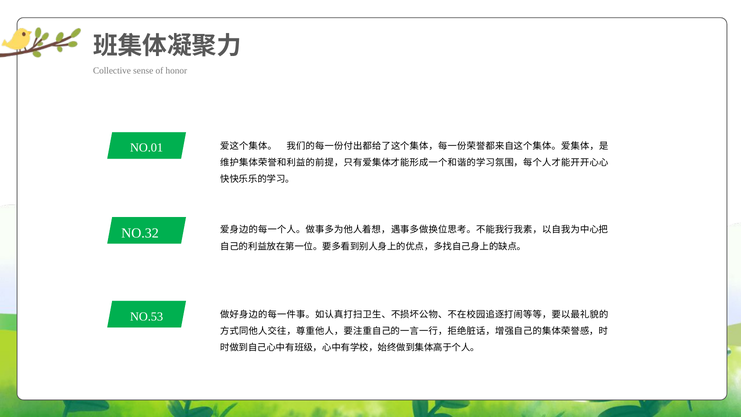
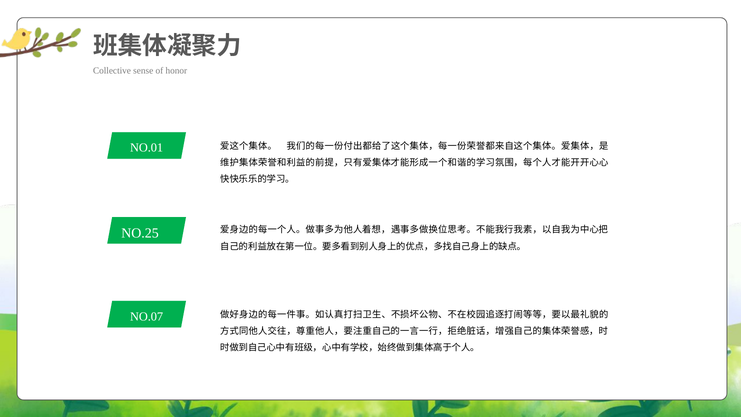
NO.32: NO.32 -> NO.25 (140, 233)
NO.53: NO.53 -> NO.07 (147, 316)
